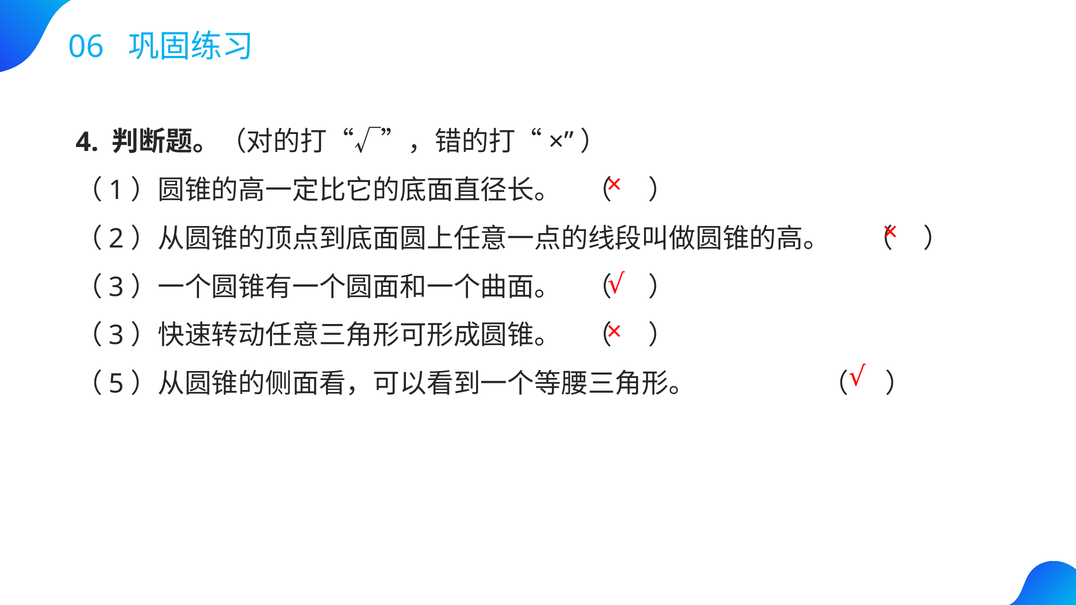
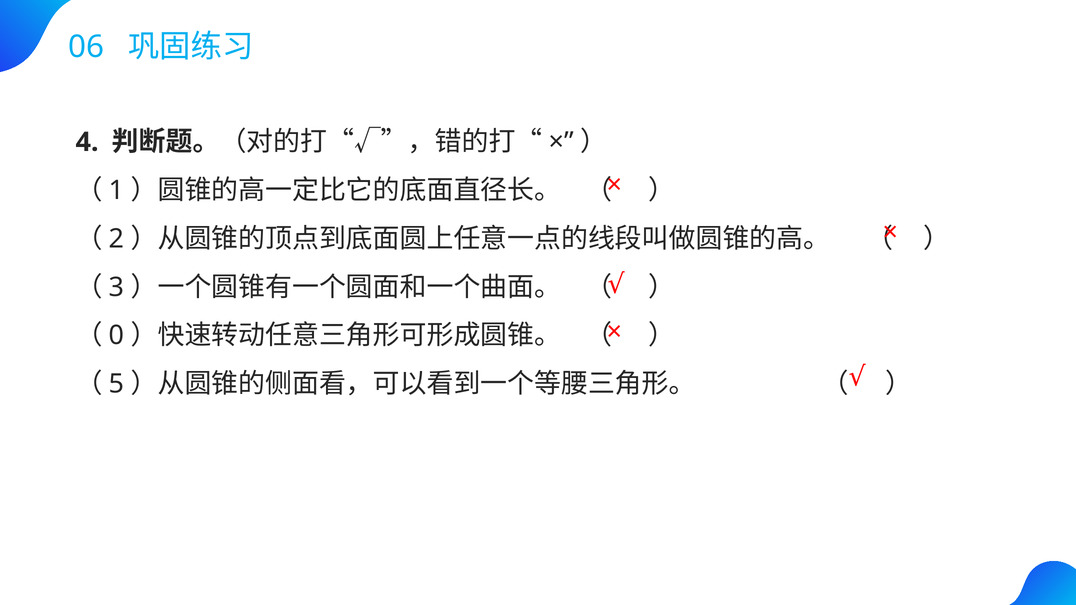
3: 3 -> 0 (117, 336)
